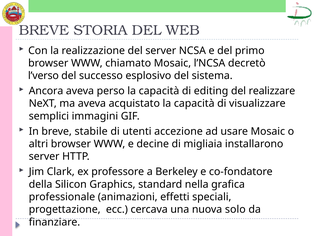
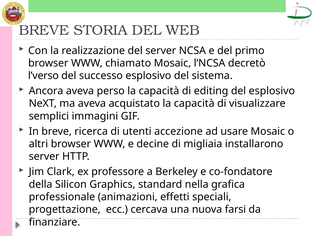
del realizzare: realizzare -> esplosivo (272, 91)
stabile: stabile -> ricerca (91, 131)
solo: solo -> farsi (235, 209)
